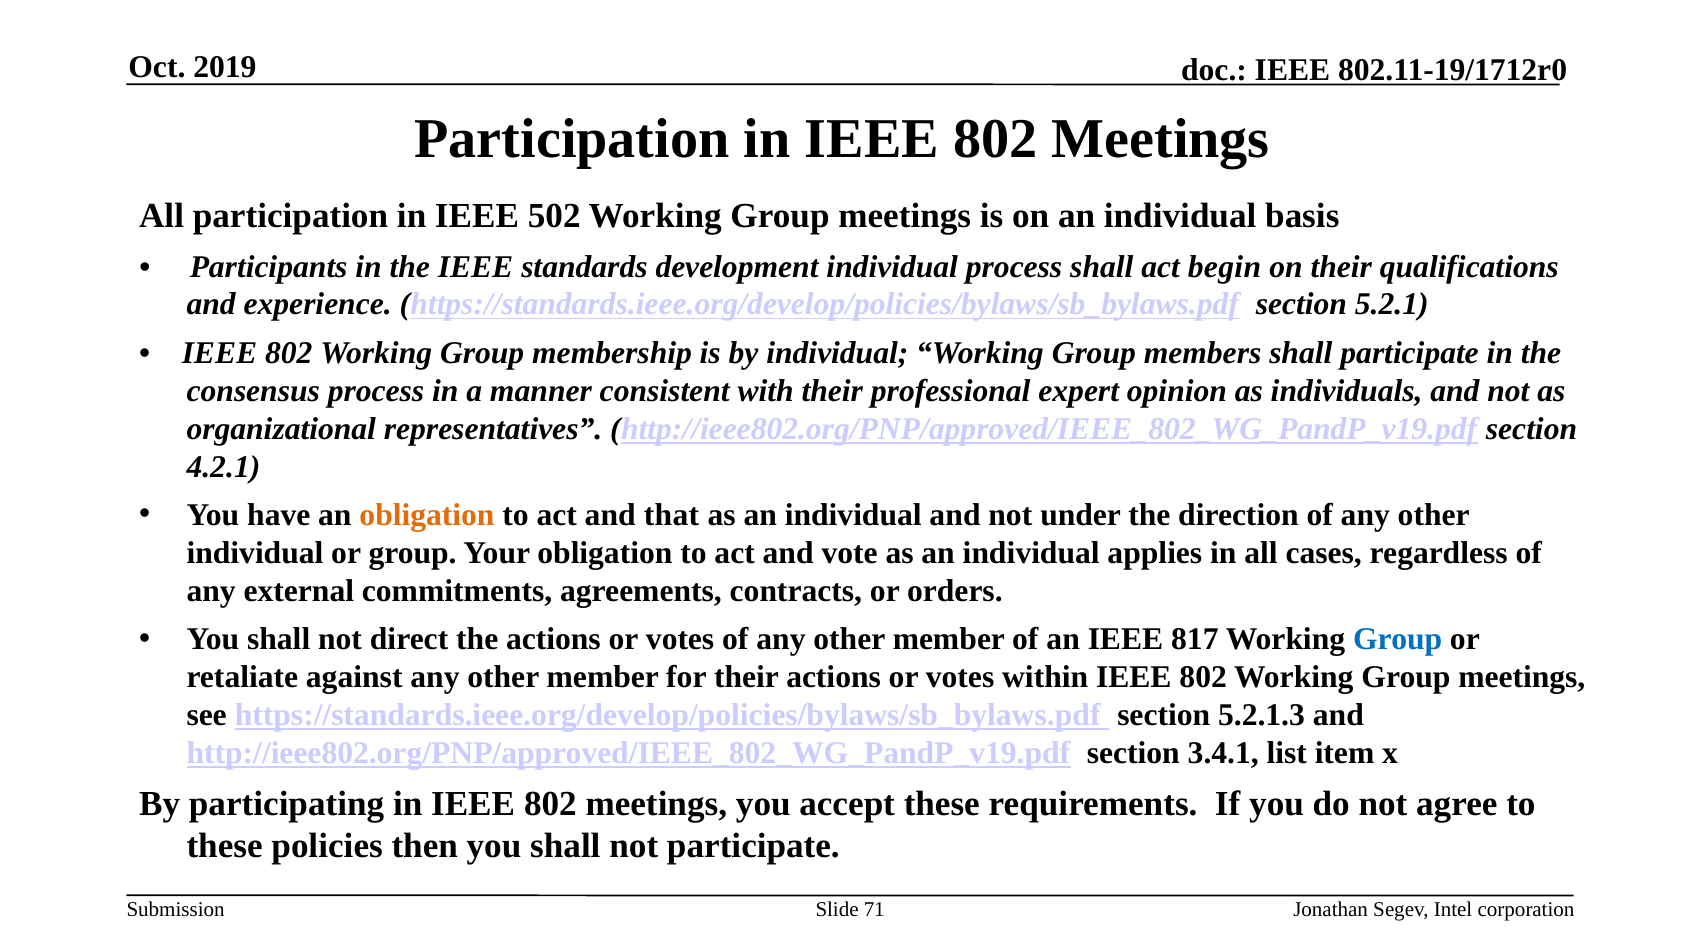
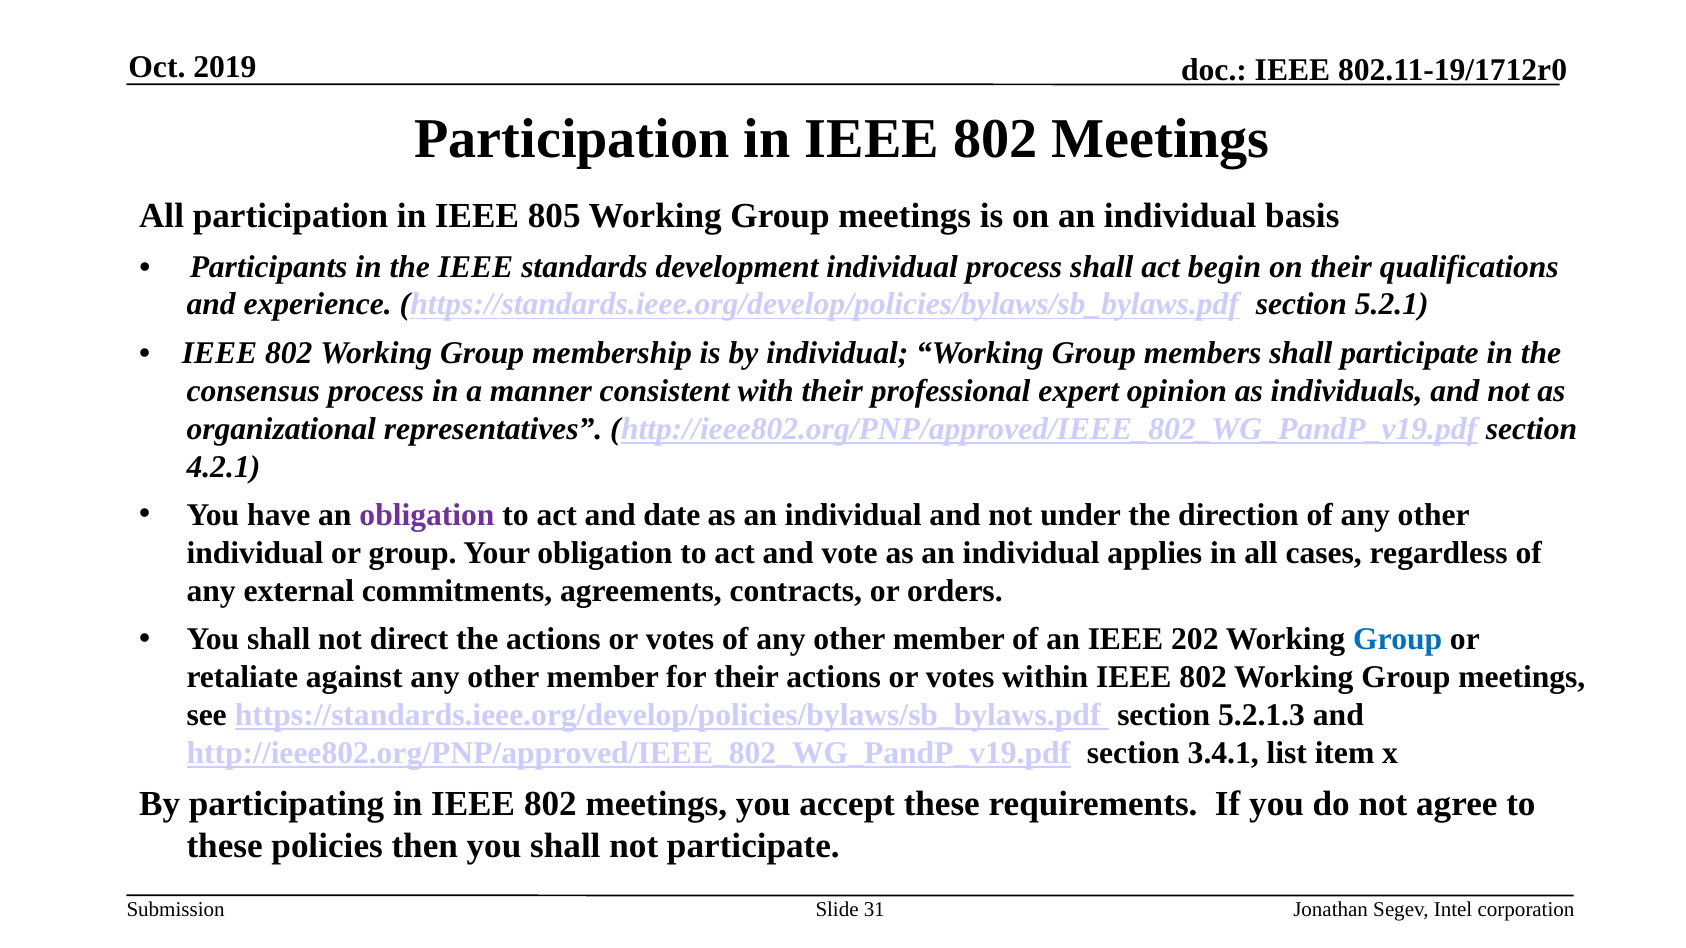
502: 502 -> 805 (554, 216)
obligation colour: orange -> purple (427, 515)
that: that -> date (672, 515)
817: 817 -> 202 (1195, 640)
71: 71 -> 31 (874, 910)
